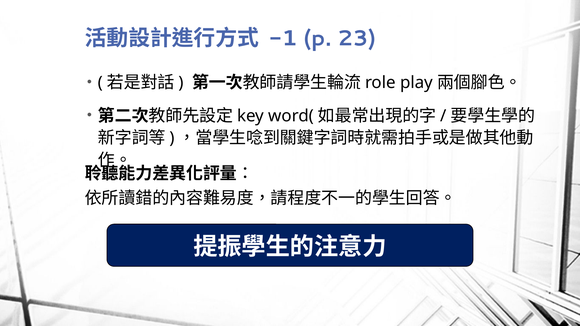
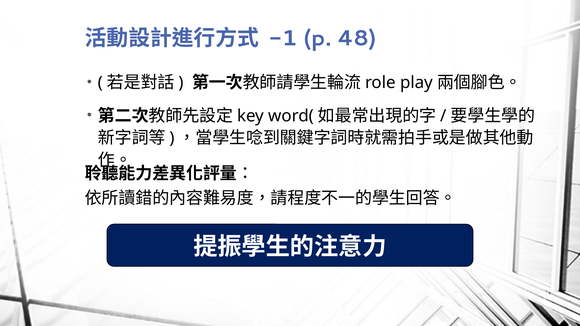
23: 23 -> 48 (357, 39)
